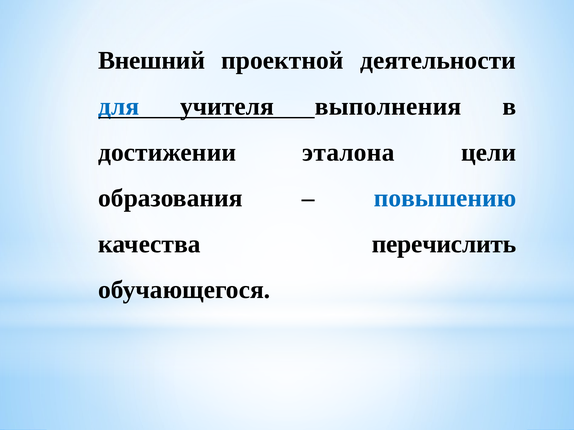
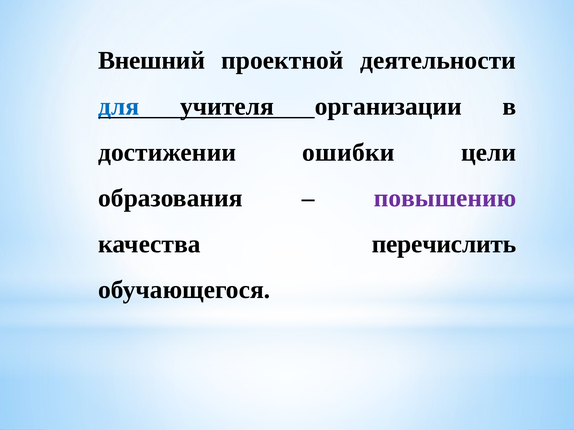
выполнения: выполнения -> организации (388, 107)
эталона: эталона -> ошибки (348, 152)
повышению colour: blue -> purple (445, 198)
